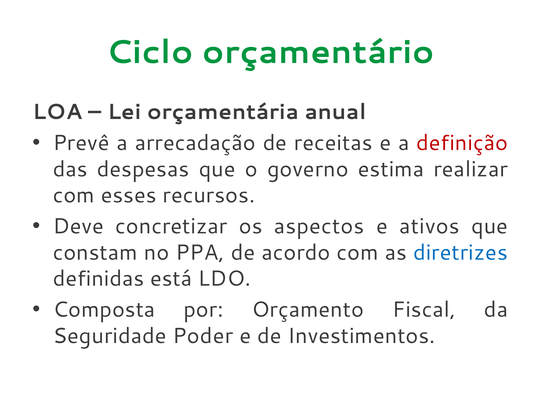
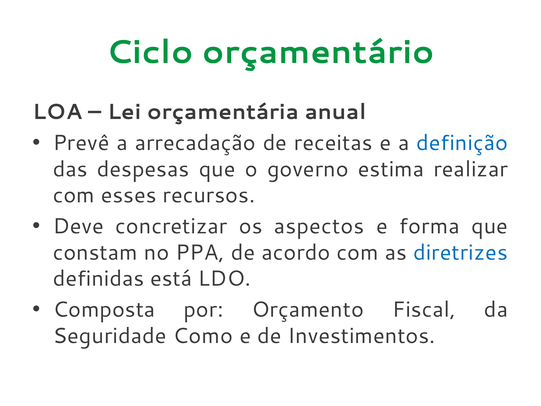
definição colour: red -> blue (462, 143)
ativos: ativos -> forma (429, 226)
Poder: Poder -> Como (203, 336)
